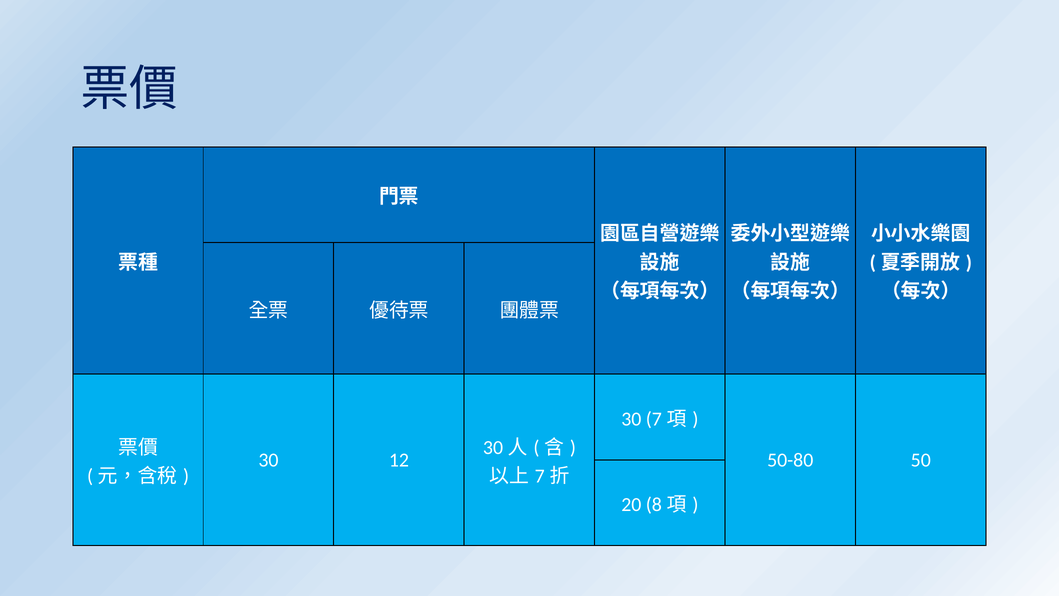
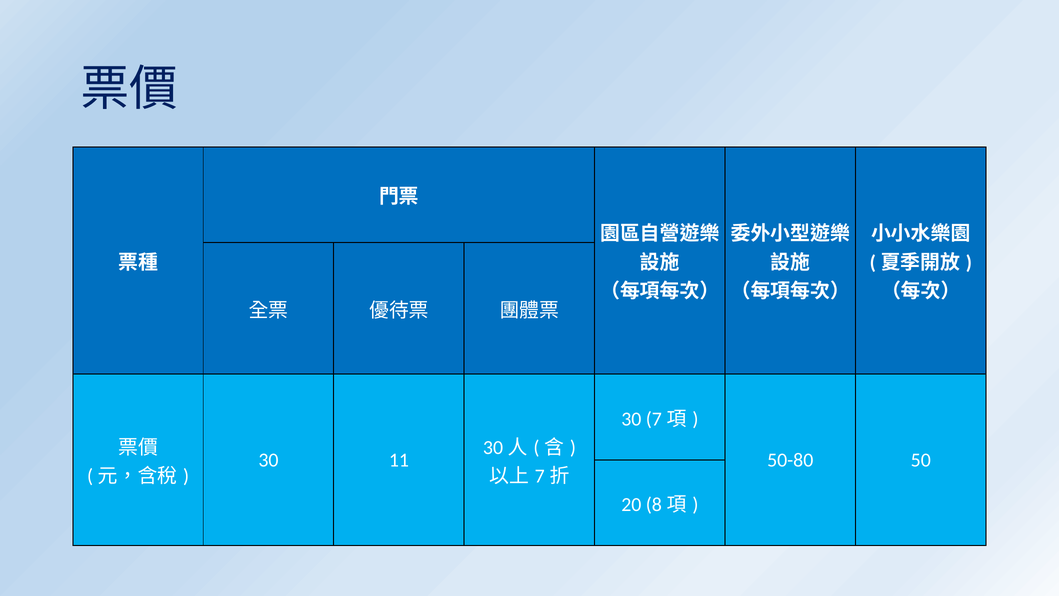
12: 12 -> 11 (399, 460)
